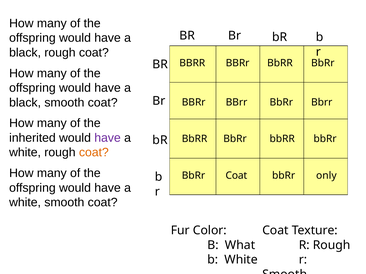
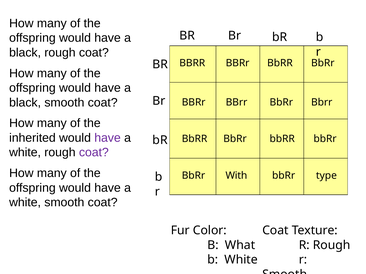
coat colour: orange -> purple (94, 153)
BbRr Coat: Coat -> With (236, 176)
only: only -> type (326, 176)
